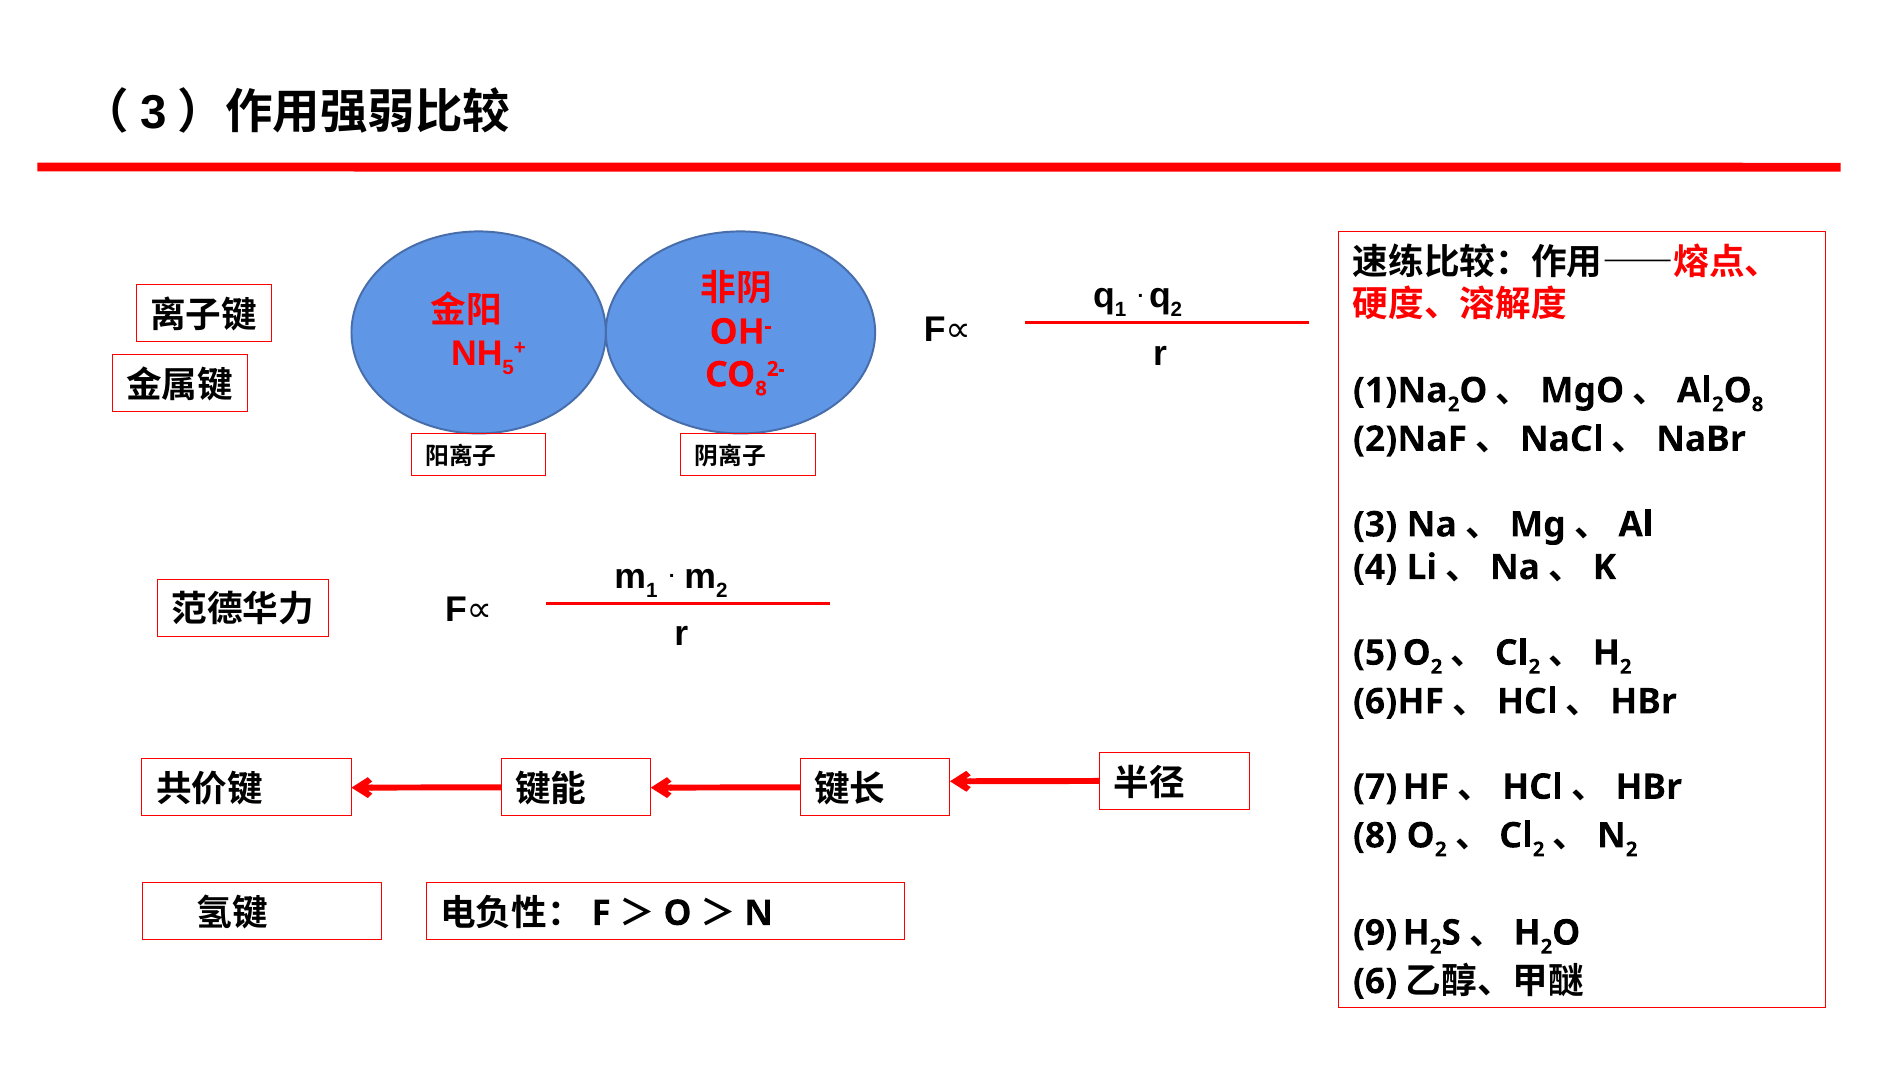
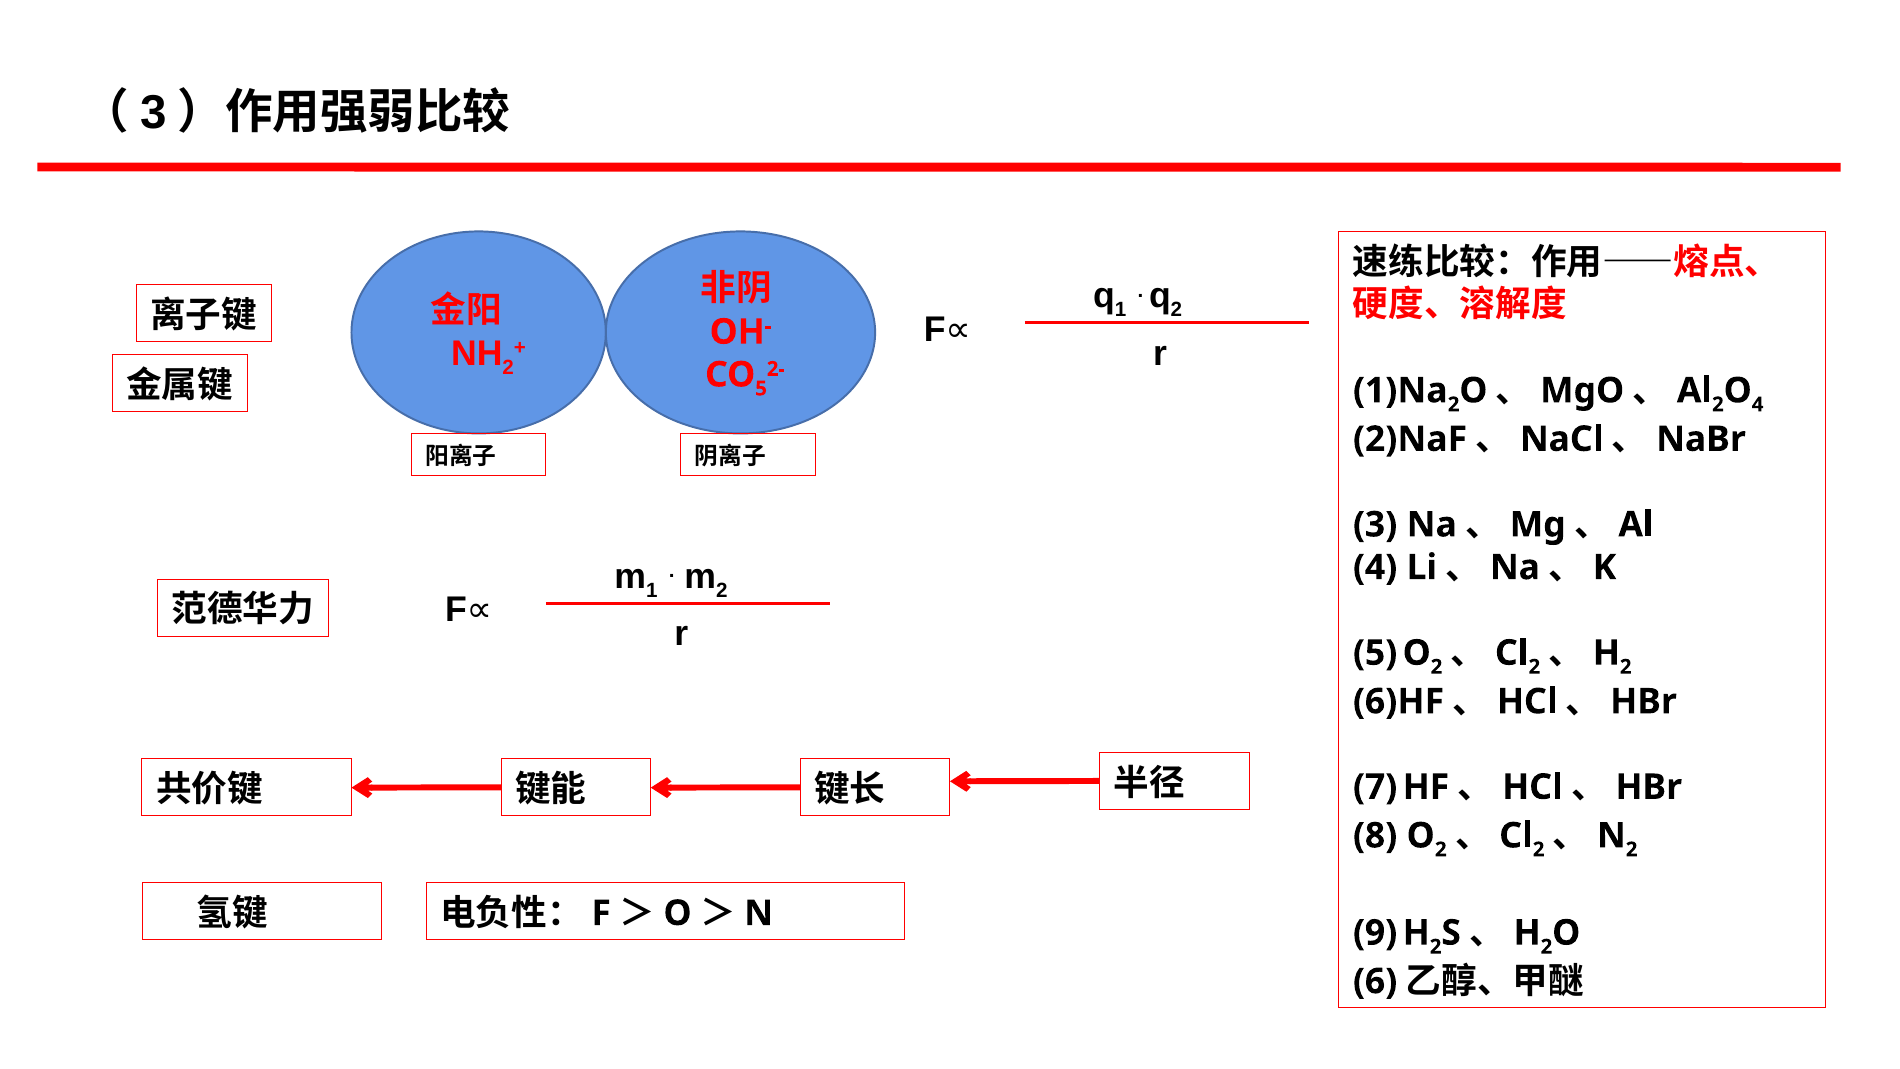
5: 5 -> 2 (508, 367)
8: 8 -> 5 (761, 389)
8: 8 -> 4 (1758, 404)
